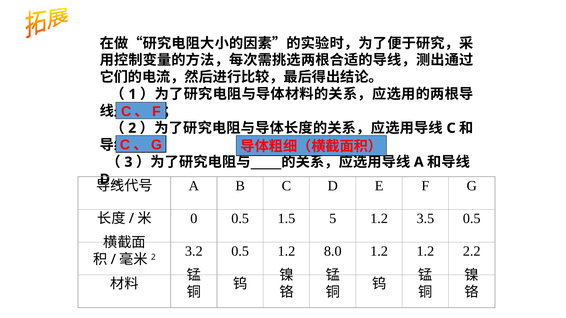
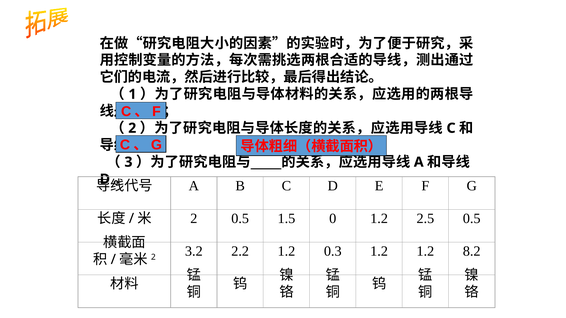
0: 0 -> 2 (194, 219)
5: 5 -> 0 (333, 219)
3.5: 3.5 -> 2.5 (425, 219)
3.2 0.5: 0.5 -> 2.2 (240, 251)
8.0: 8.0 -> 0.3 (333, 251)
2.2: 2.2 -> 8.2 (472, 251)
